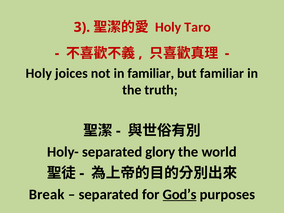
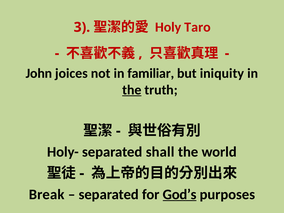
Holy: Holy -> John (39, 73)
but familiar: familiar -> iniquity (222, 73)
the underline: none -> present (132, 90)
glory: glory -> shall (160, 152)
